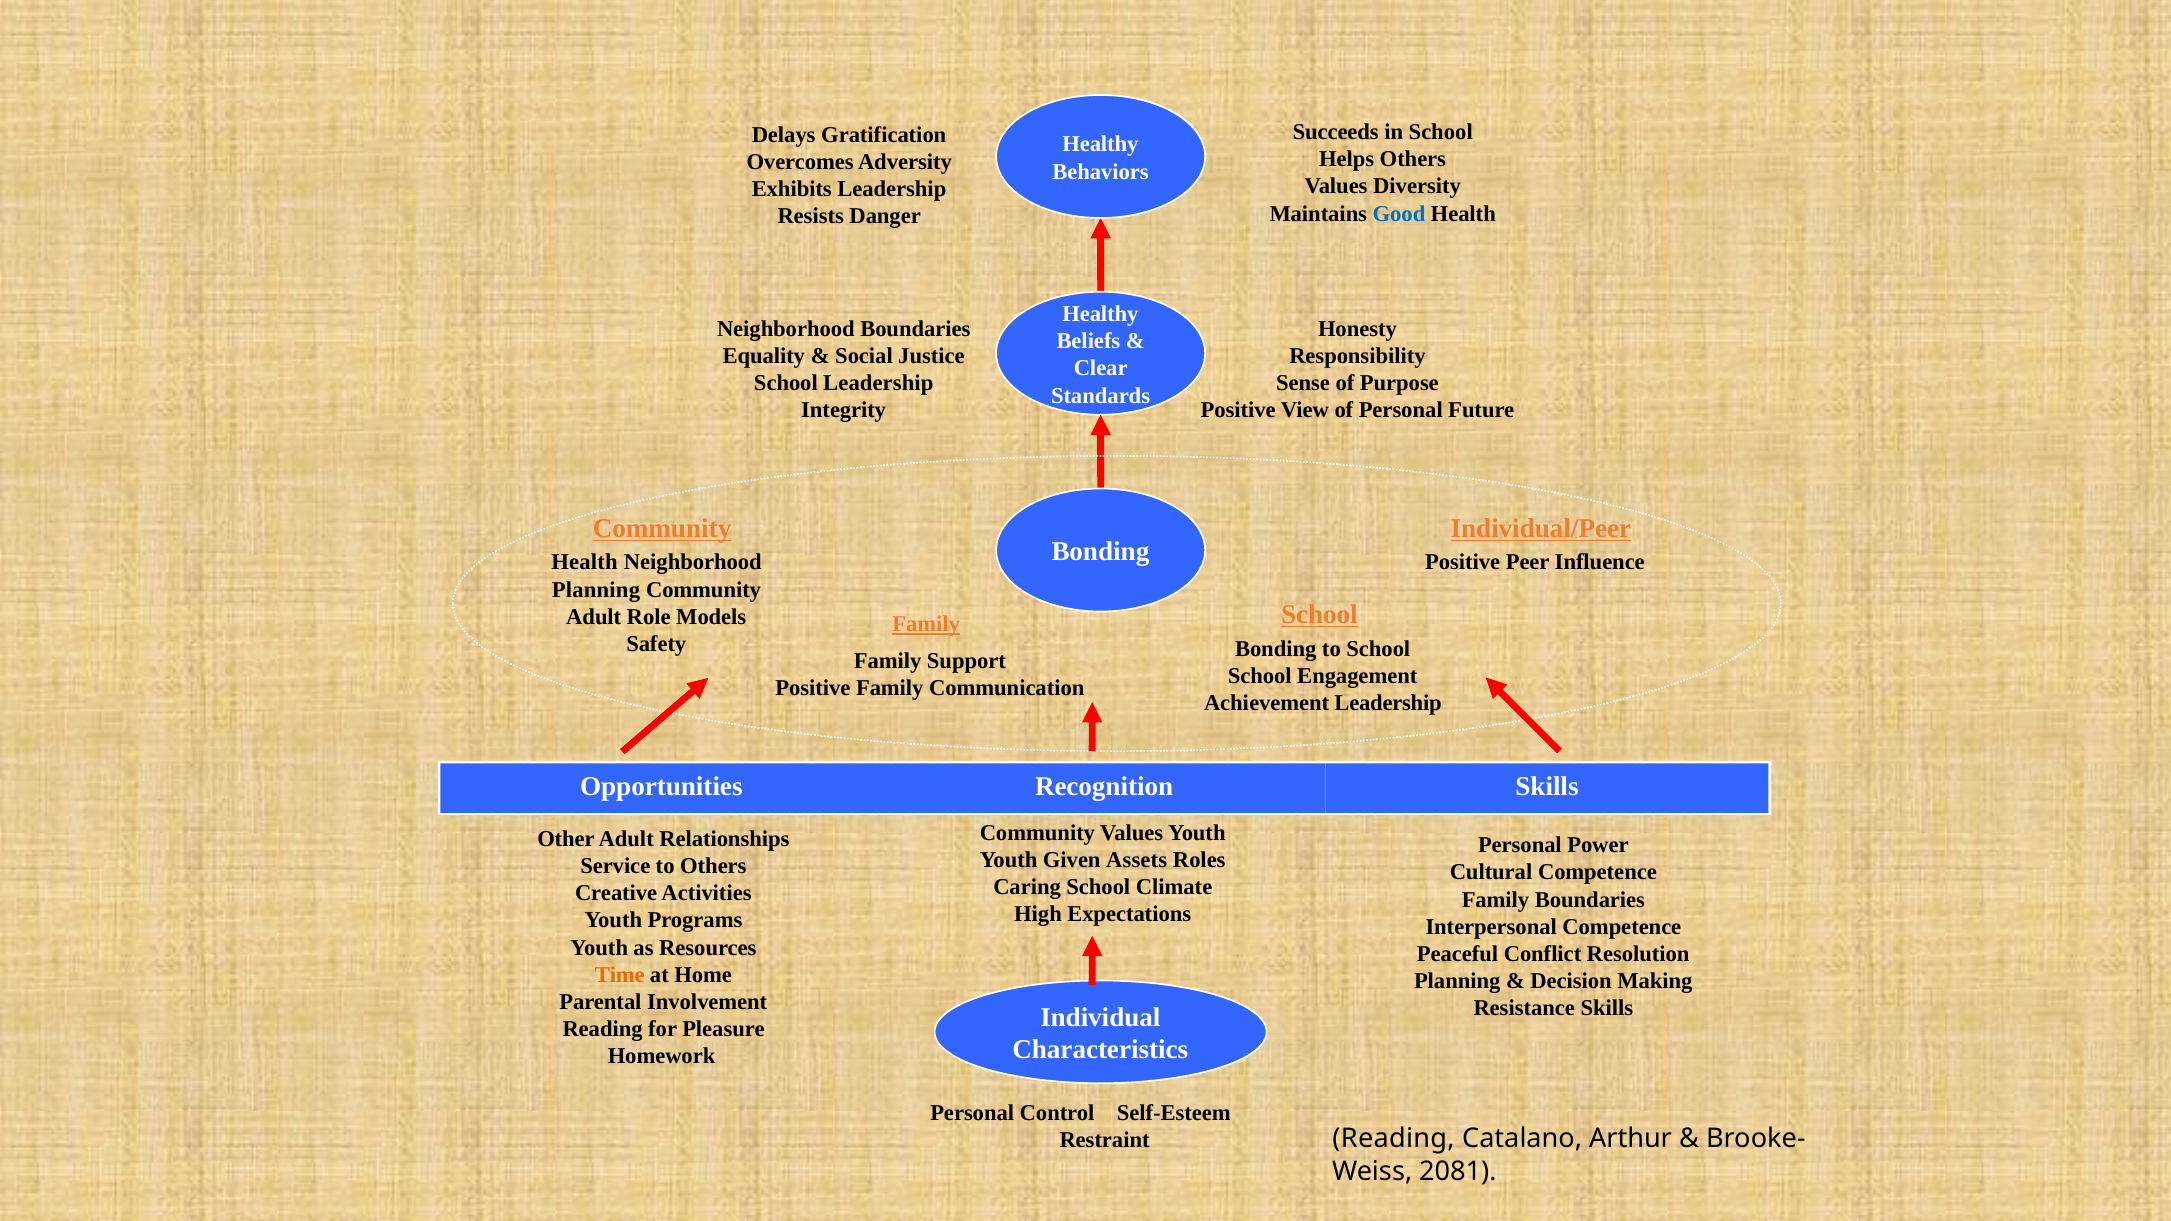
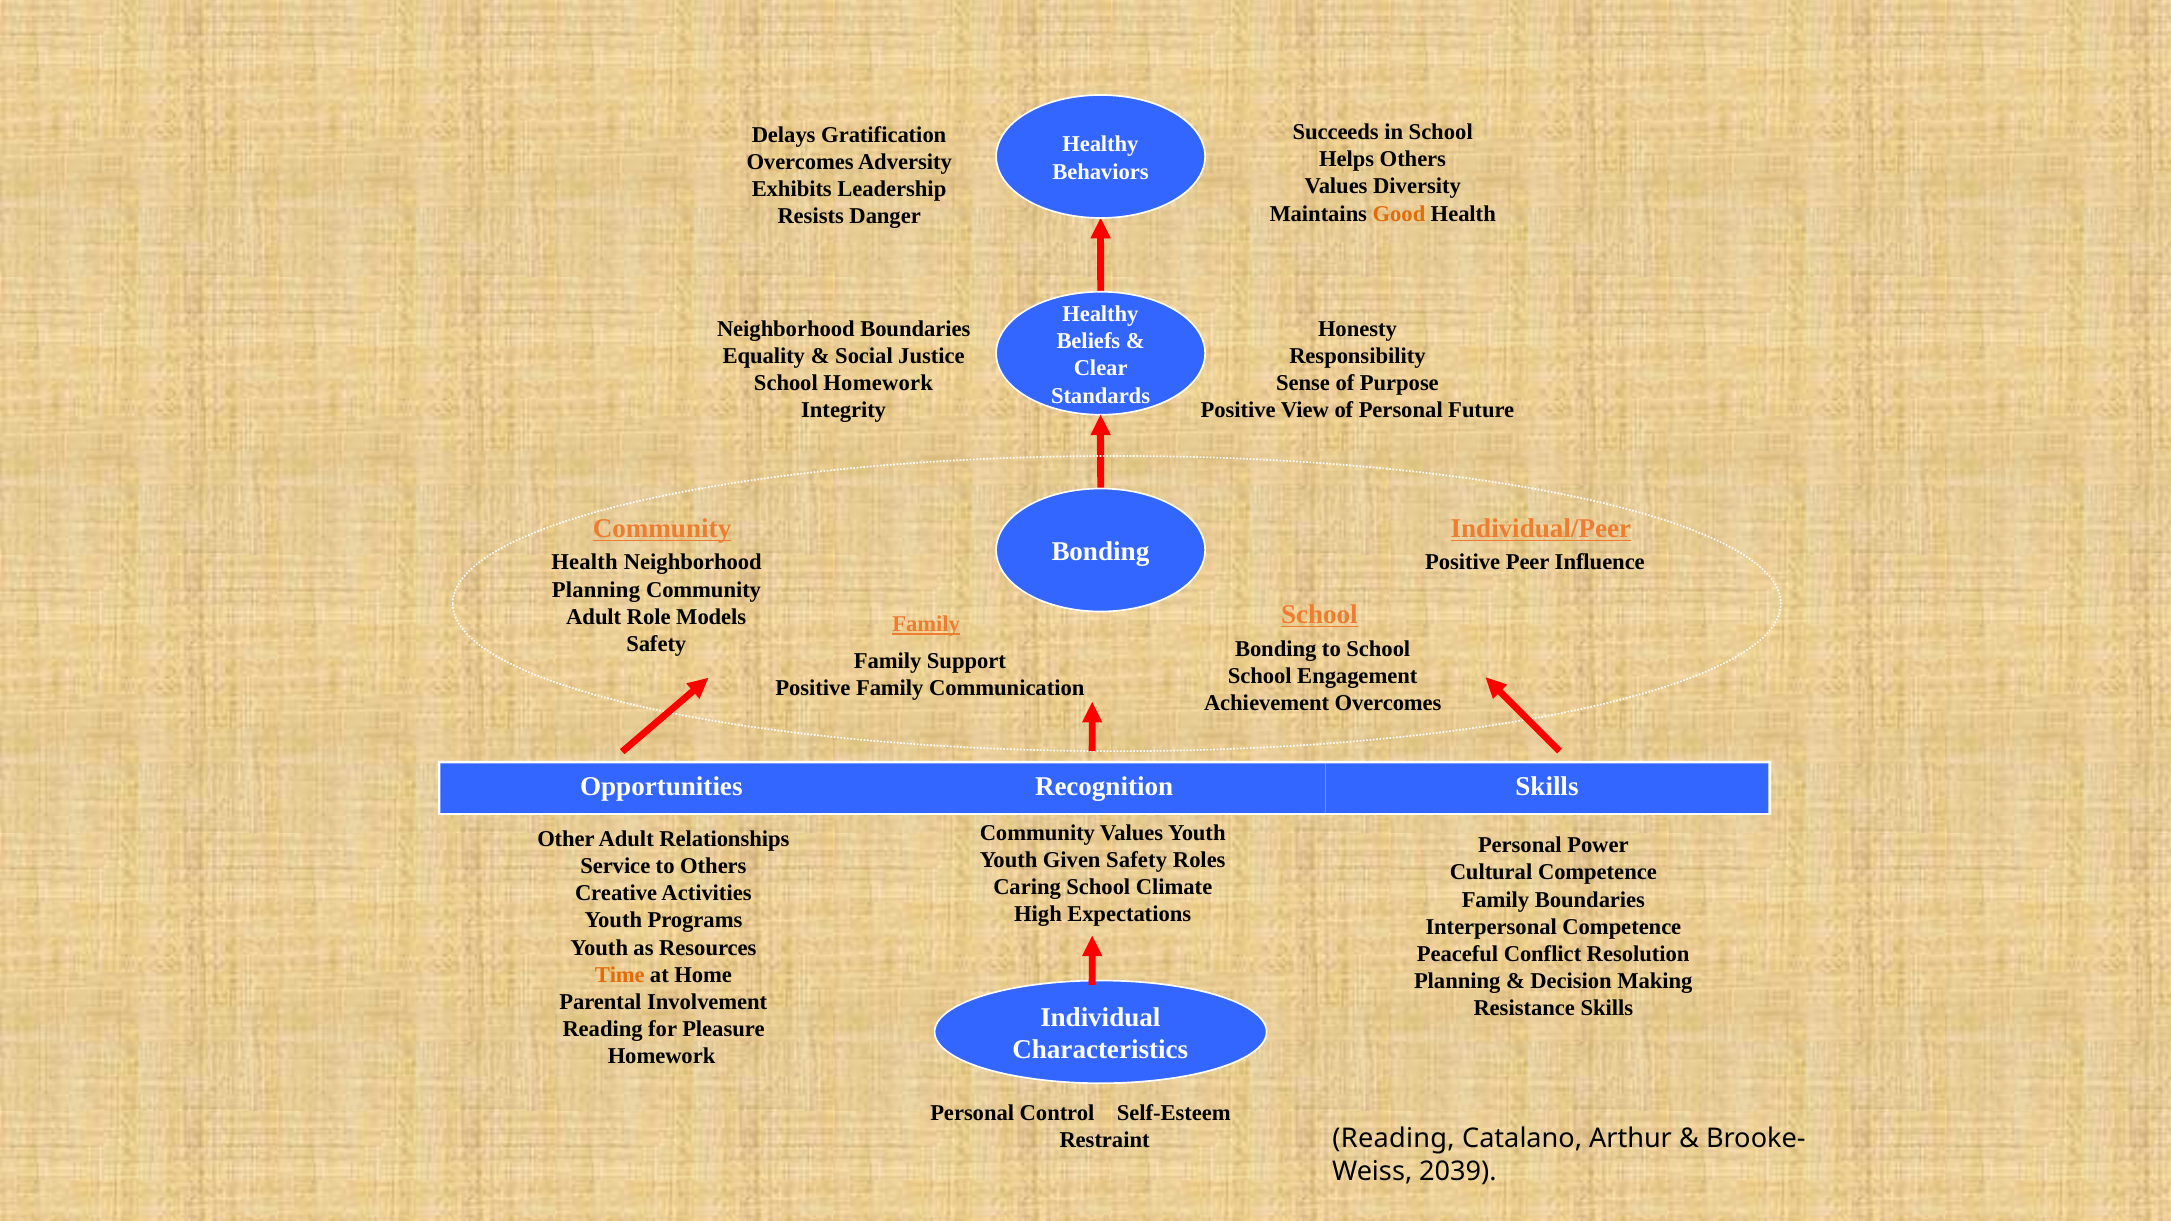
Good colour: blue -> orange (1399, 214)
School Leadership: Leadership -> Homework (878, 383)
Achievement Leadership: Leadership -> Overcomes (1388, 703)
Given Assets: Assets -> Safety (1137, 860)
2081: 2081 -> 2039 (1458, 1171)
